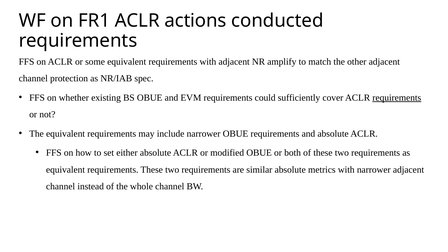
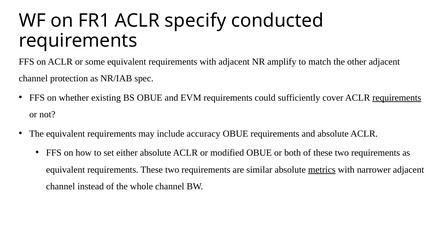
actions: actions -> specify (195, 21)
include narrower: narrower -> accuracy (204, 134)
metrics underline: none -> present (322, 170)
